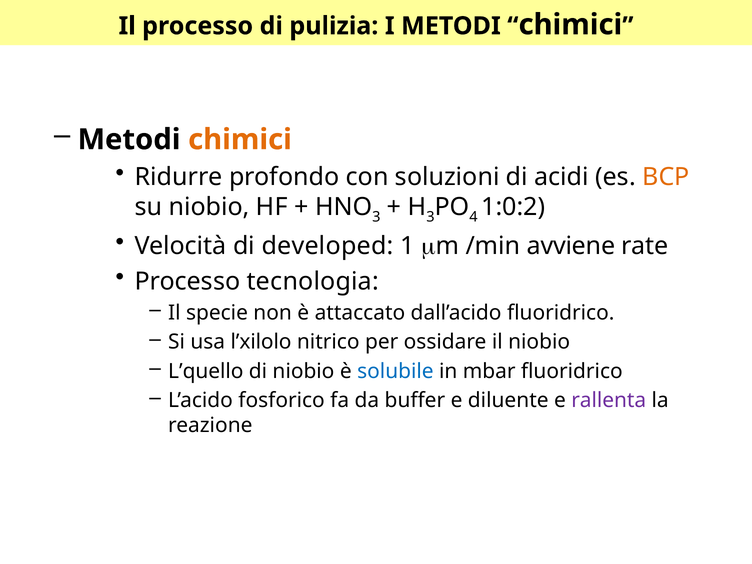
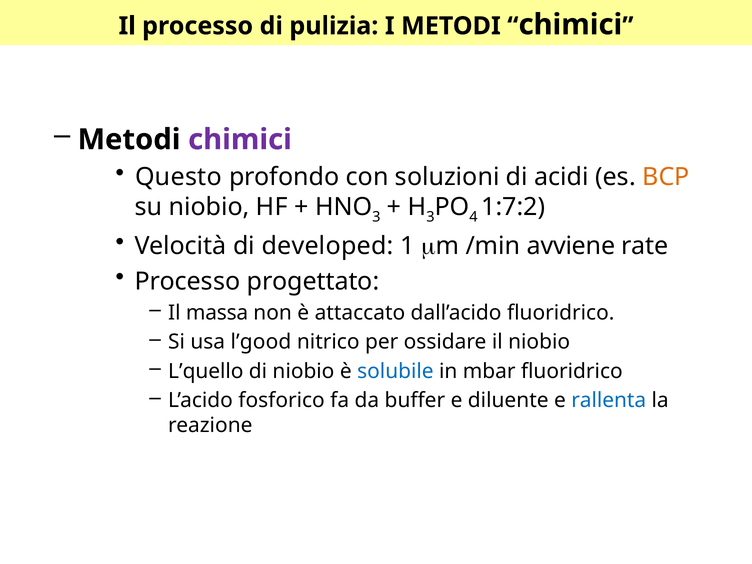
chimici colour: orange -> purple (240, 140)
Ridurre: Ridurre -> Questo (178, 177)
1:0:2: 1:0:2 -> 1:7:2 (513, 207)
tecnologia: tecnologia -> progettato (313, 281)
specie: specie -> massa (217, 313)
l’xilolo: l’xilolo -> l’good (261, 342)
rallenta colour: purple -> blue (609, 400)
